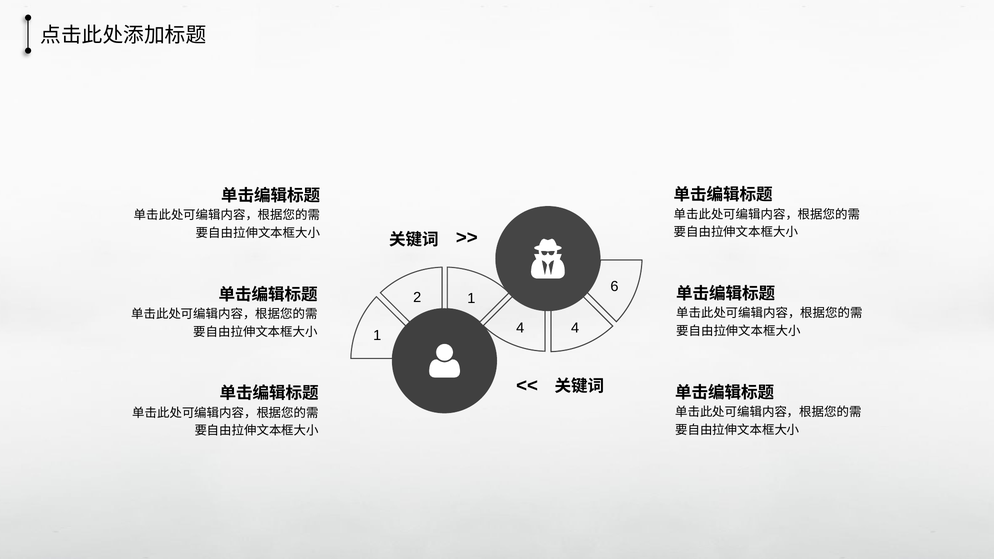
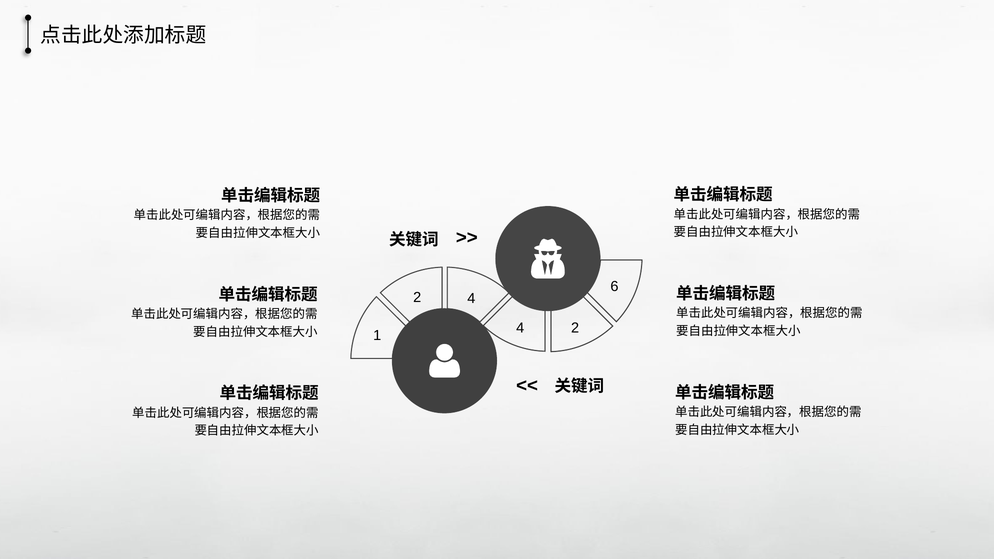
2 1: 1 -> 4 (471, 299)
4 4: 4 -> 2 (575, 328)
